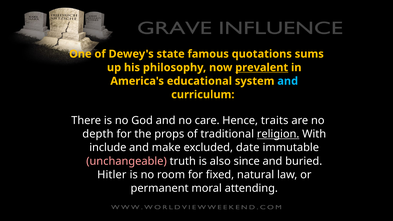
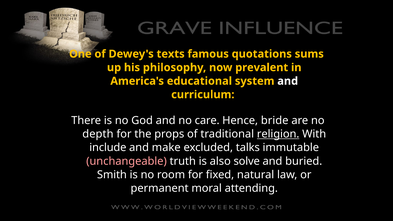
state: state -> texts (171, 54)
prevalent underline: present -> none (262, 68)
and colour: light blue -> white (288, 81)
traits: traits -> bride (275, 121)
date: date -> talks (248, 148)
since: since -> solve (247, 161)
Hitler: Hitler -> Smith (112, 175)
